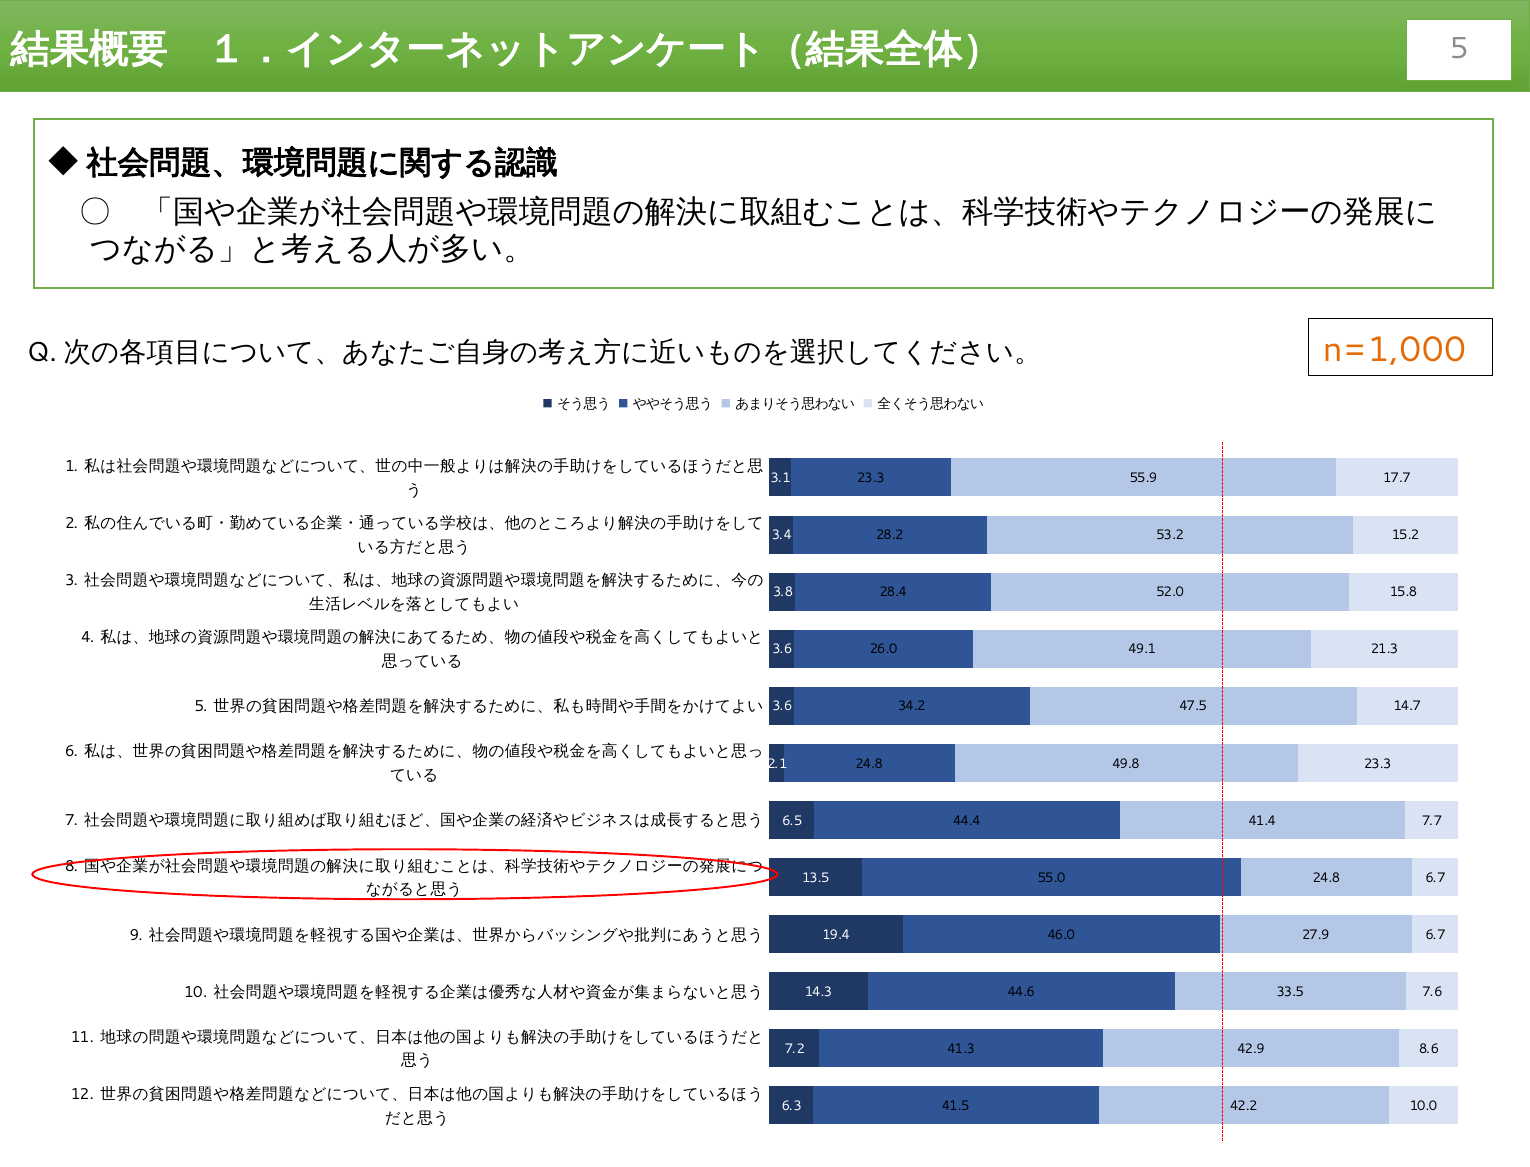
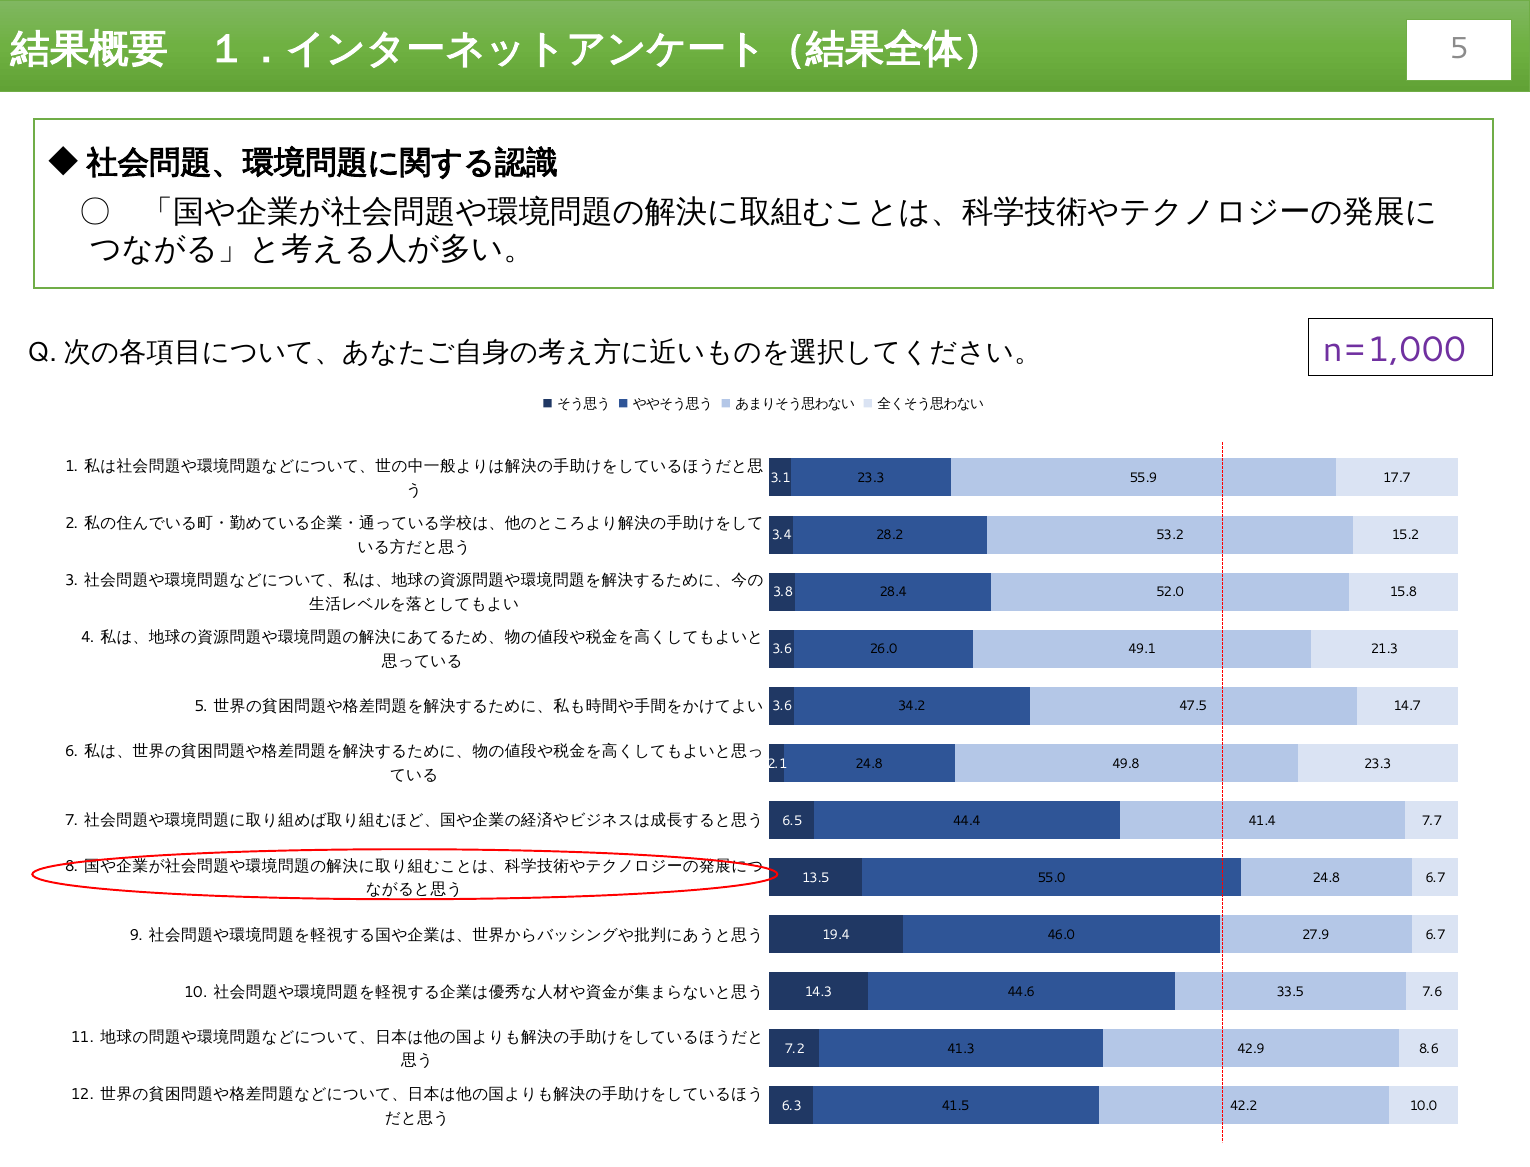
n=1,000 colour: orange -> purple (1395, 350)
